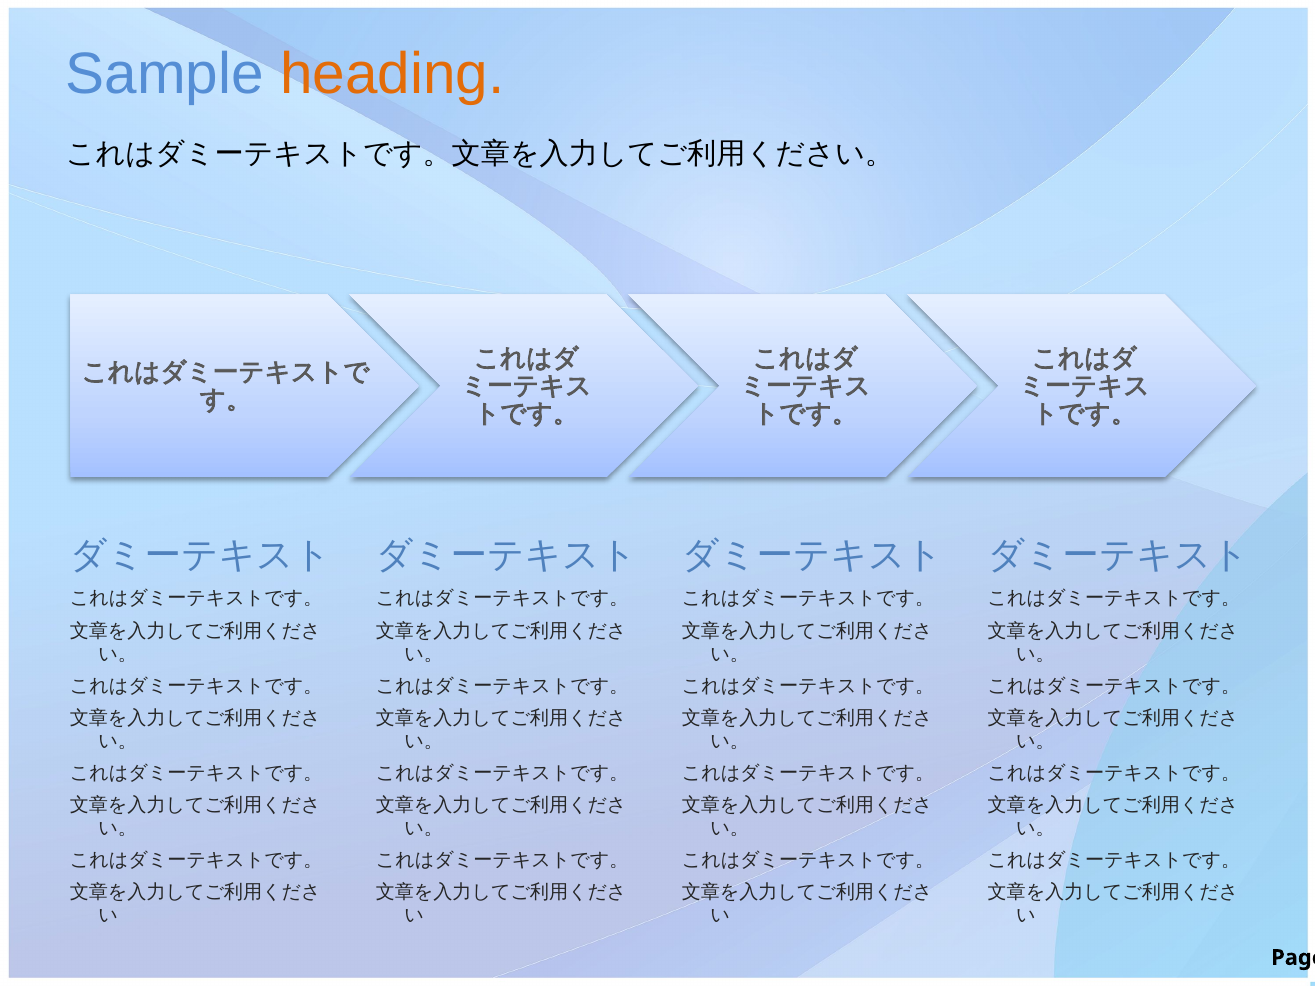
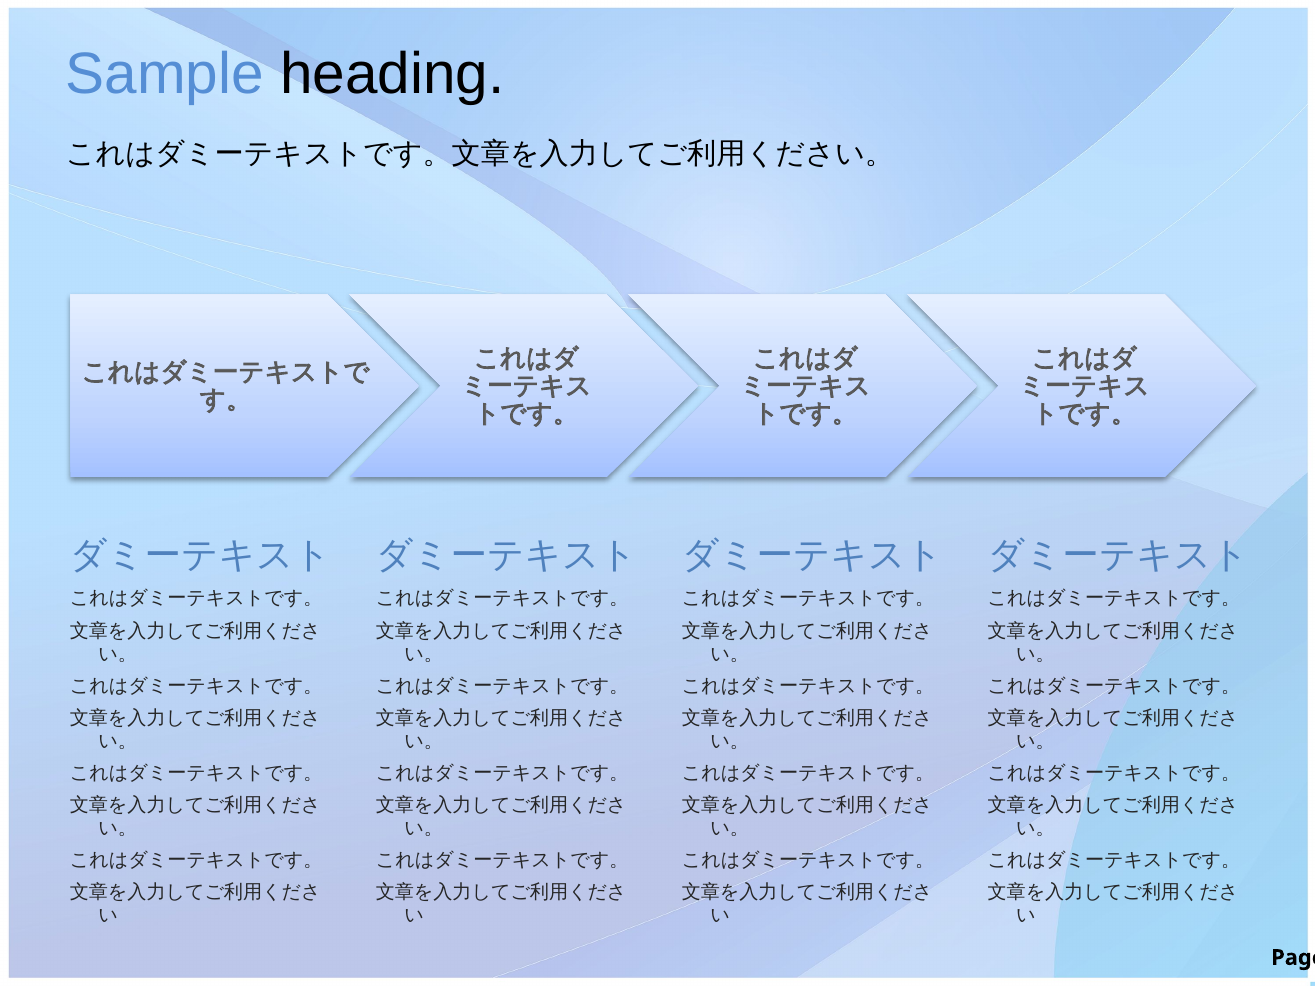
heading colour: orange -> black (392, 74)
